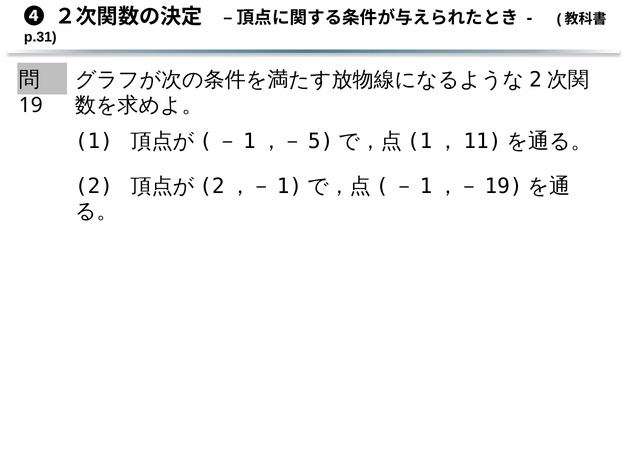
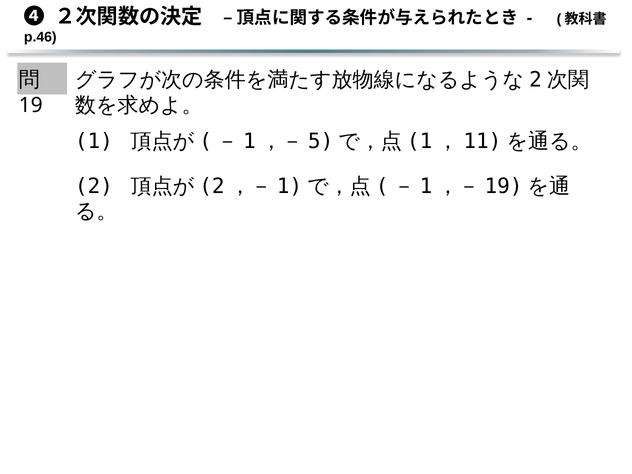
p.31: p.31 -> p.46 (40, 37)
